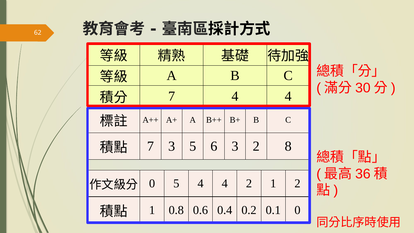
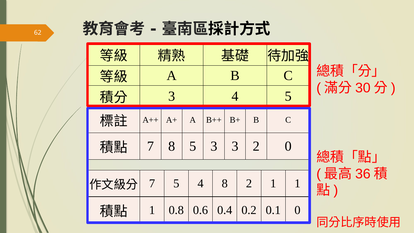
7: 7 -> 3 (172, 96)
4: 4 -> 5 (288, 96)
7 3: 3 -> 8 (172, 146)
5 6: 6 -> 3 (214, 146)
2 8: 8 -> 0 (288, 146)
0: 0 -> 7 (152, 183)
5 4 4: 4 -> 8 (225, 183)
1 2: 2 -> 1 (297, 183)
